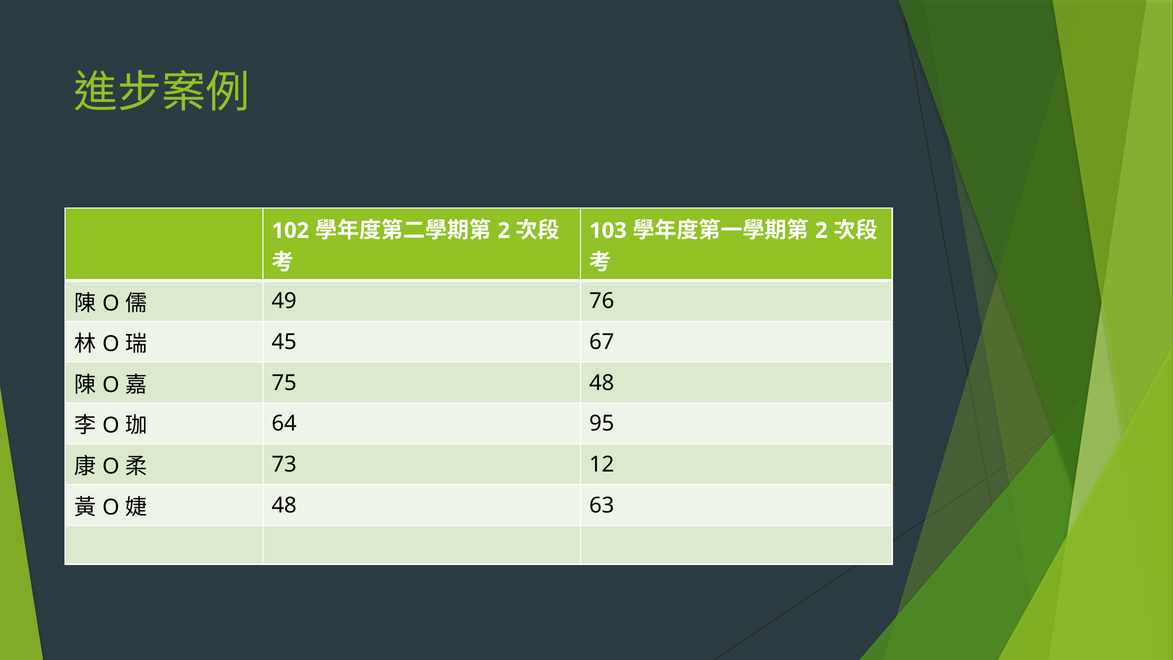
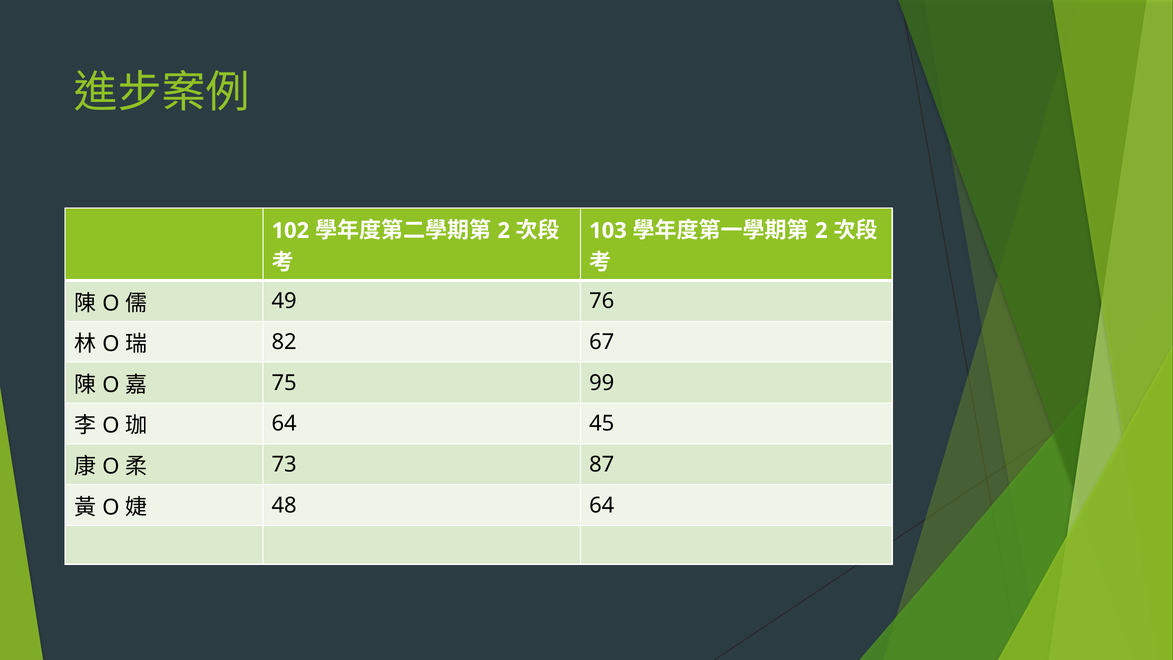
45: 45 -> 82 (284, 342)
75 48: 48 -> 99 (602, 383)
95: 95 -> 45 (602, 424)
12: 12 -> 87 (602, 464)
48 63: 63 -> 64 (602, 505)
